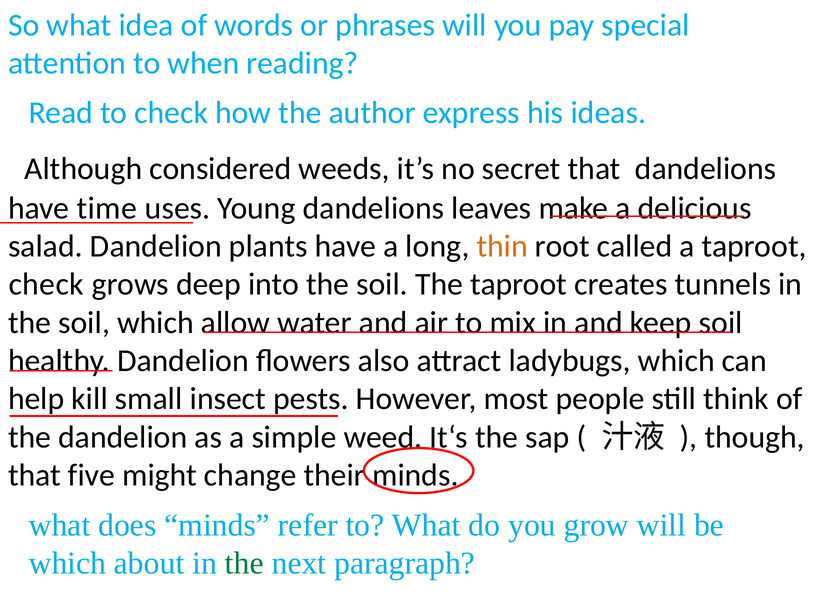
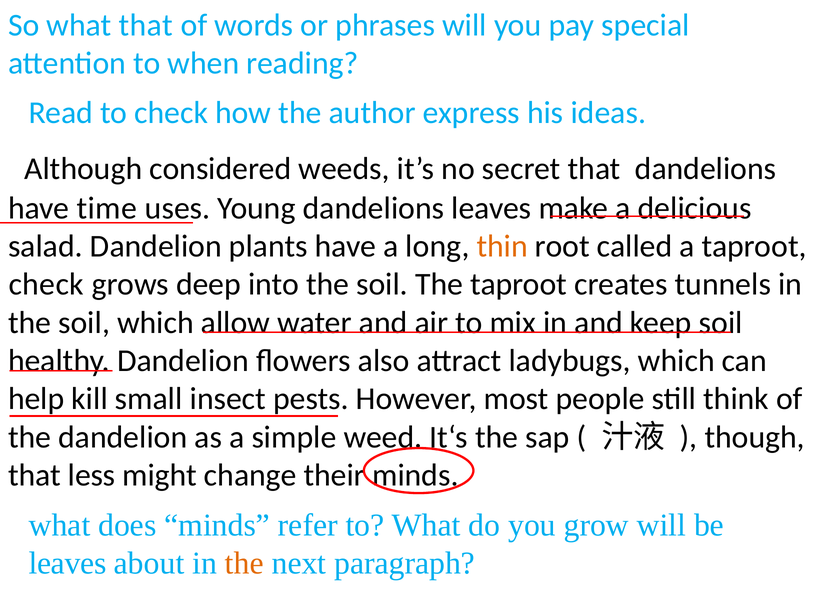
what idea: idea -> that (146, 25)
five: five -> less (92, 476)
which: which -> leaves (67, 564)
the colour: green -> orange (244, 564)
